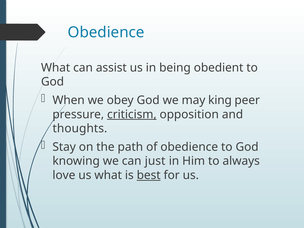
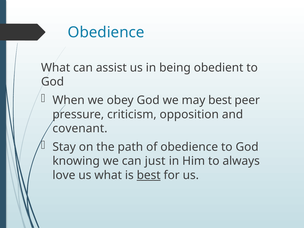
may king: king -> best (220, 100)
criticism underline: present -> none (132, 114)
thoughts: thoughts -> covenant (80, 129)
